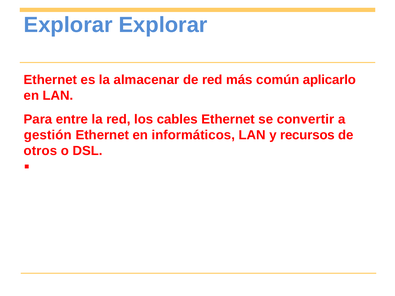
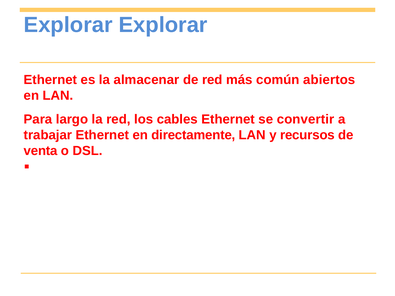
aplicarlo: aplicarlo -> abiertos (329, 80)
entre: entre -> largo (72, 119)
gestión: gestión -> trabajar (48, 135)
informáticos: informáticos -> directamente (193, 135)
otros: otros -> venta (41, 151)
